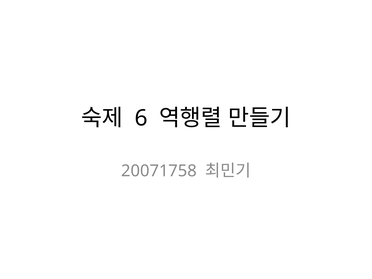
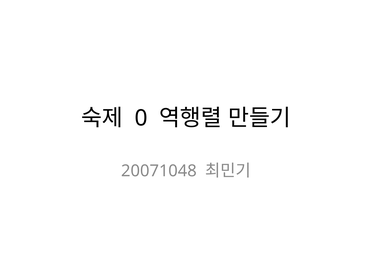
6: 6 -> 0 (141, 118)
20071758: 20071758 -> 20071048 (159, 171)
